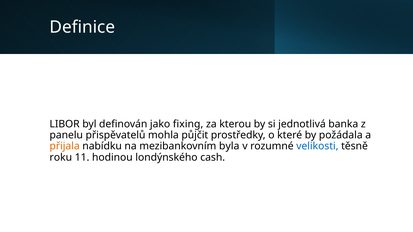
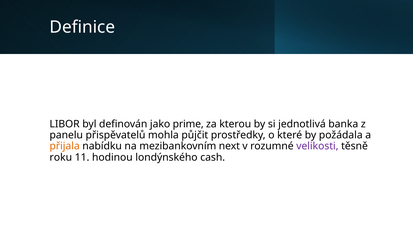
fixing: fixing -> prime (188, 124)
byla: byla -> next (229, 146)
velikosti colour: blue -> purple (317, 146)
